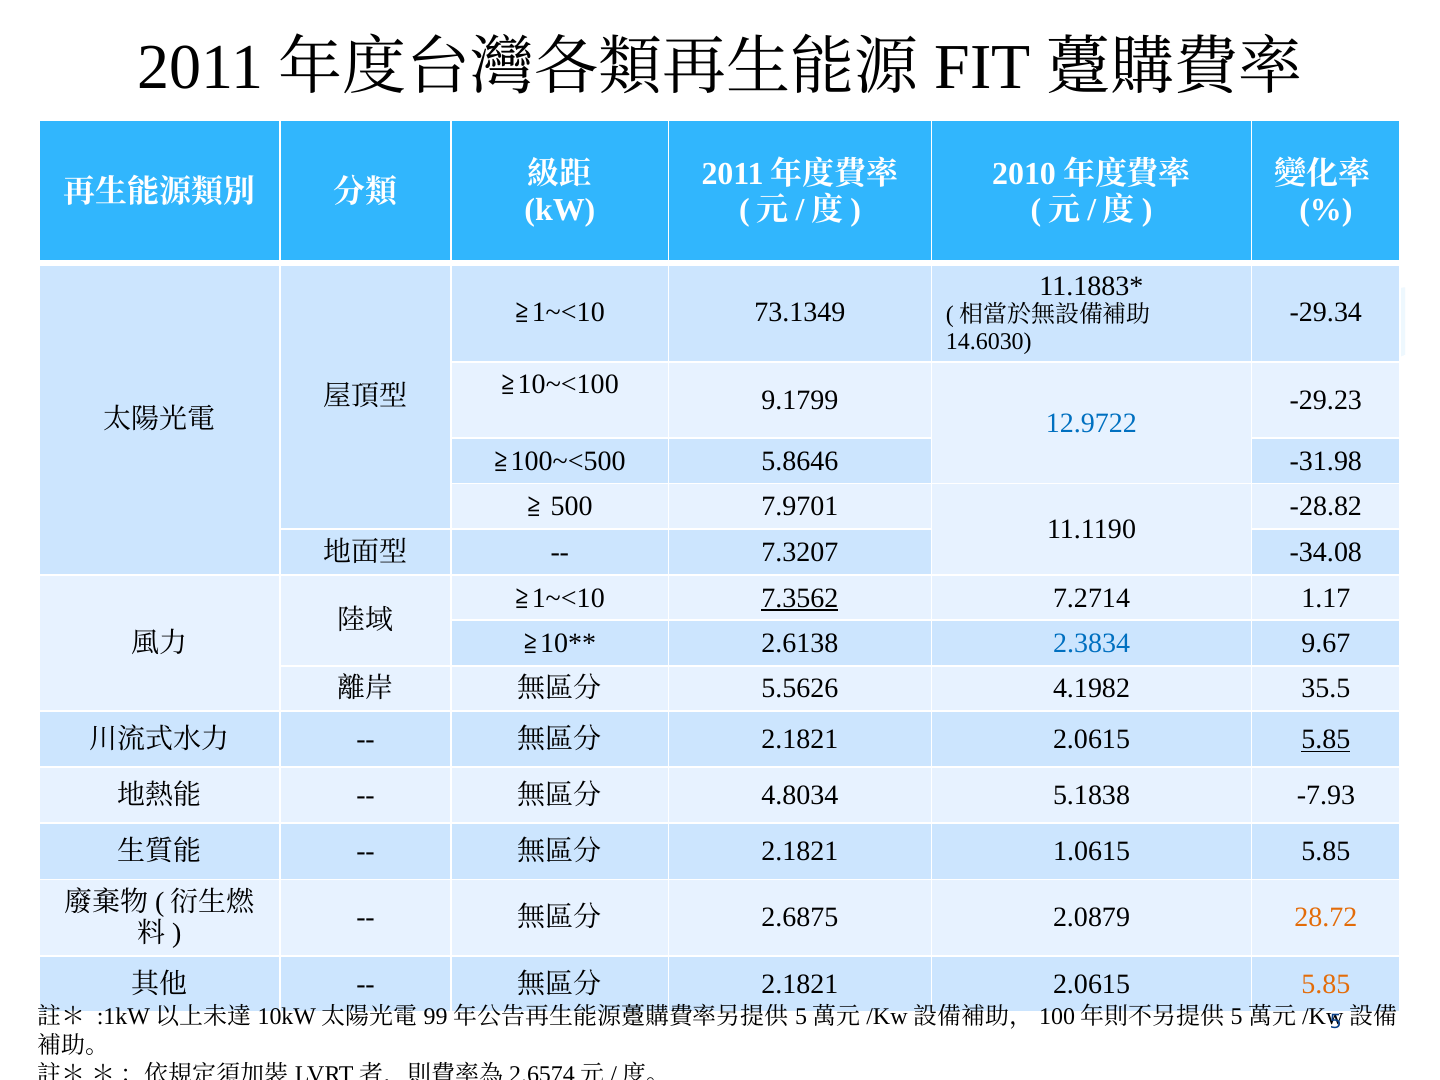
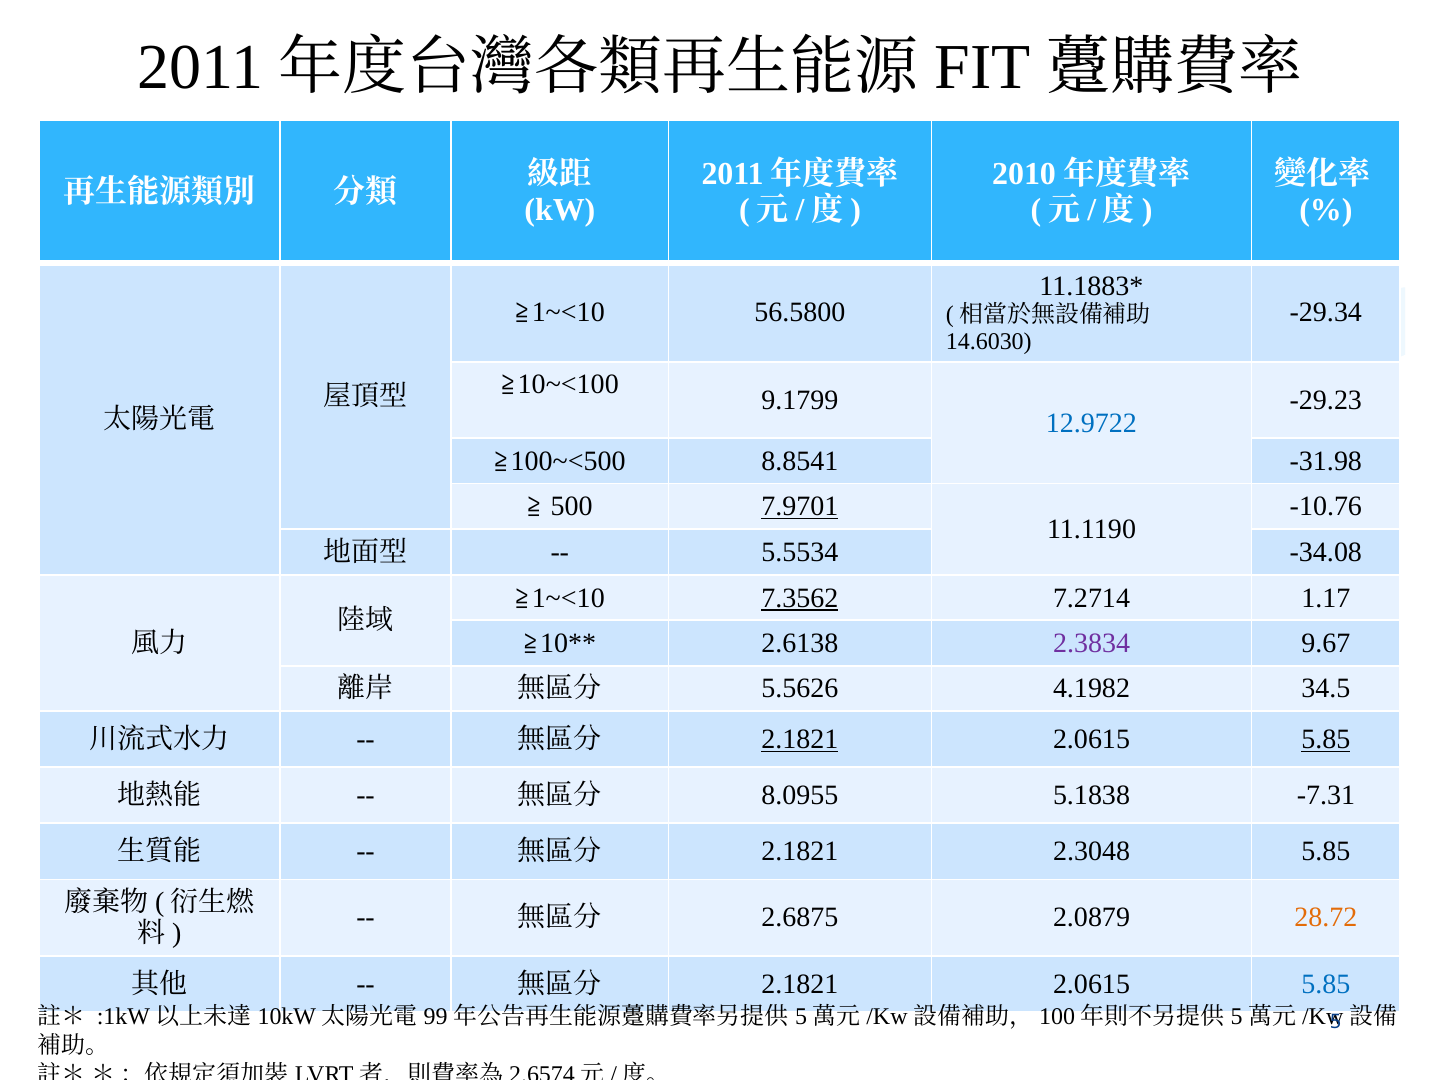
73.1349: 73.1349 -> 56.5800 (800, 313)
5.8646: 5.8646 -> 8.8541 (800, 461)
7.9701 underline: none -> present (800, 506)
-28.82: -28.82 -> -10.76 (1326, 506)
7.3207: 7.3207 -> 5.5534 (800, 552)
2.3834 colour: blue -> purple (1092, 643)
35.5: 35.5 -> 34.5 (1326, 689)
2.1821 underline: none -> present (800, 739)
4.8034: 4.8034 -> 8.0955 (800, 795)
-7.93: -7.93 -> -7.31 (1326, 795)
1.0615: 1.0615 -> 2.3048 (1092, 852)
5.85 colour: orange -> blue (1326, 984)
